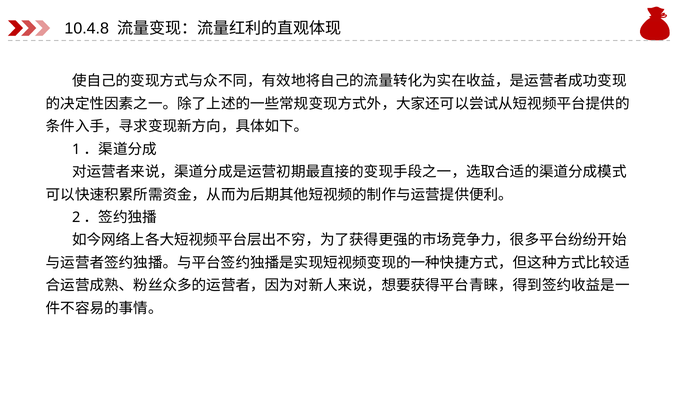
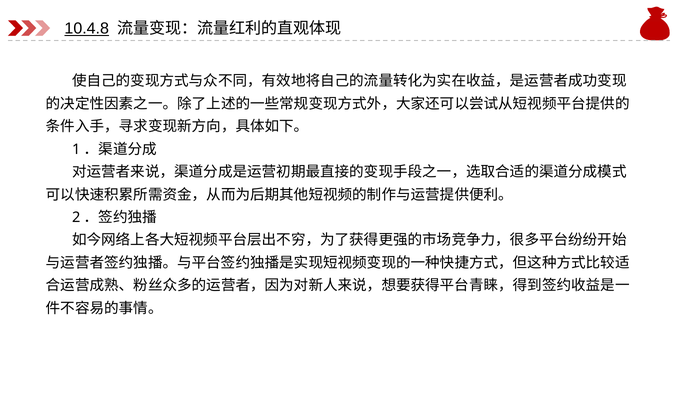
10.4.8 underline: none -> present (87, 29)
